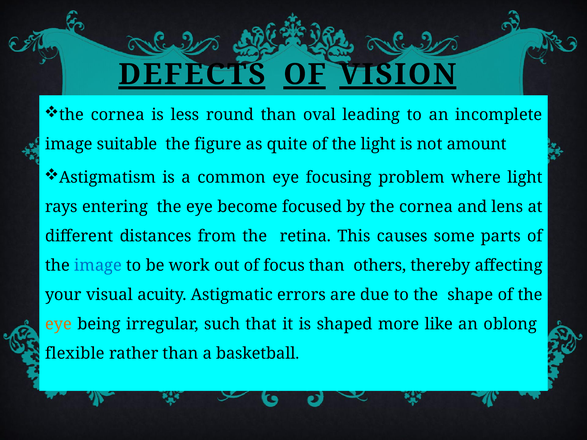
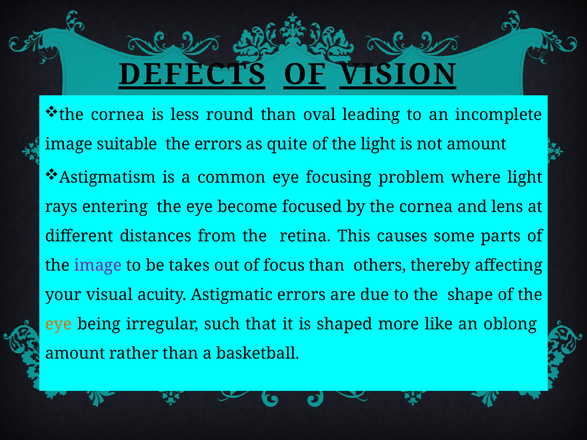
the figure: figure -> errors (218, 144)
image colour: blue -> purple (98, 266)
work: work -> takes (189, 266)
flexible: flexible -> amount (75, 354)
